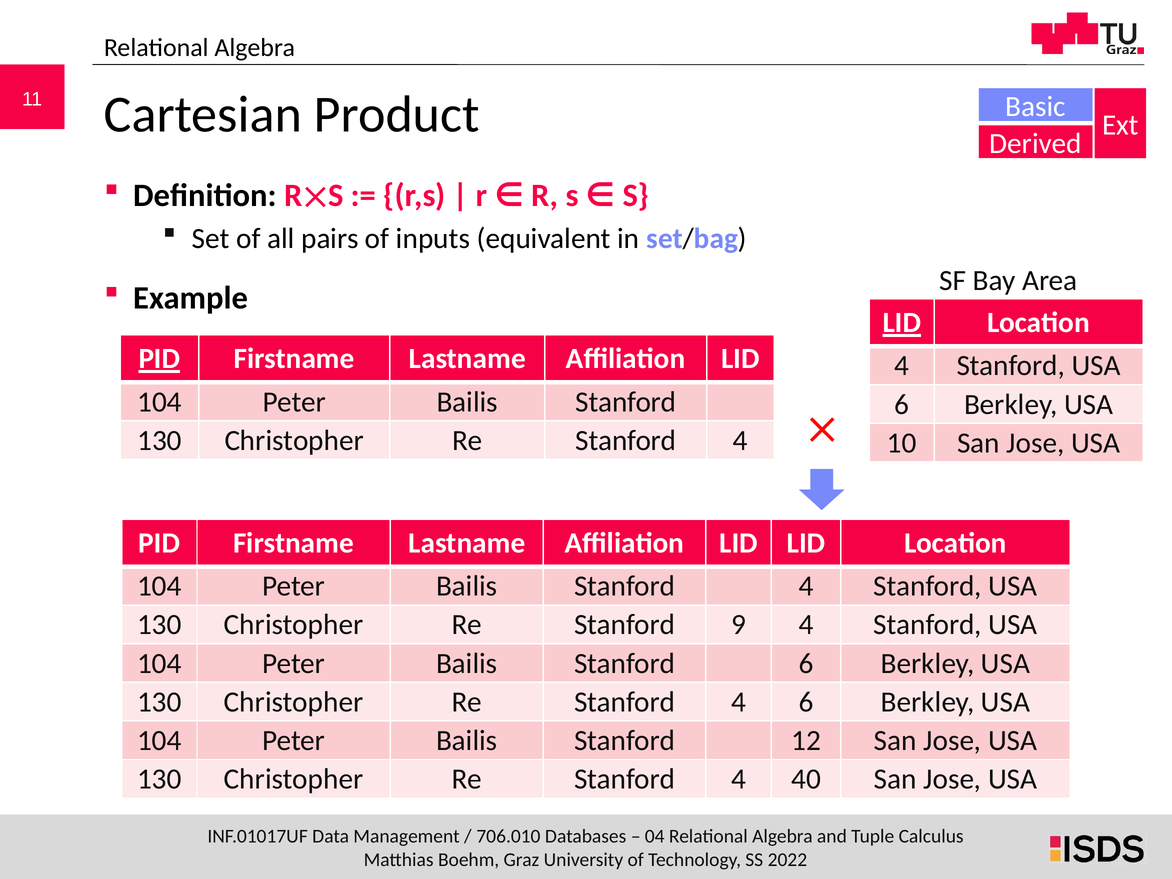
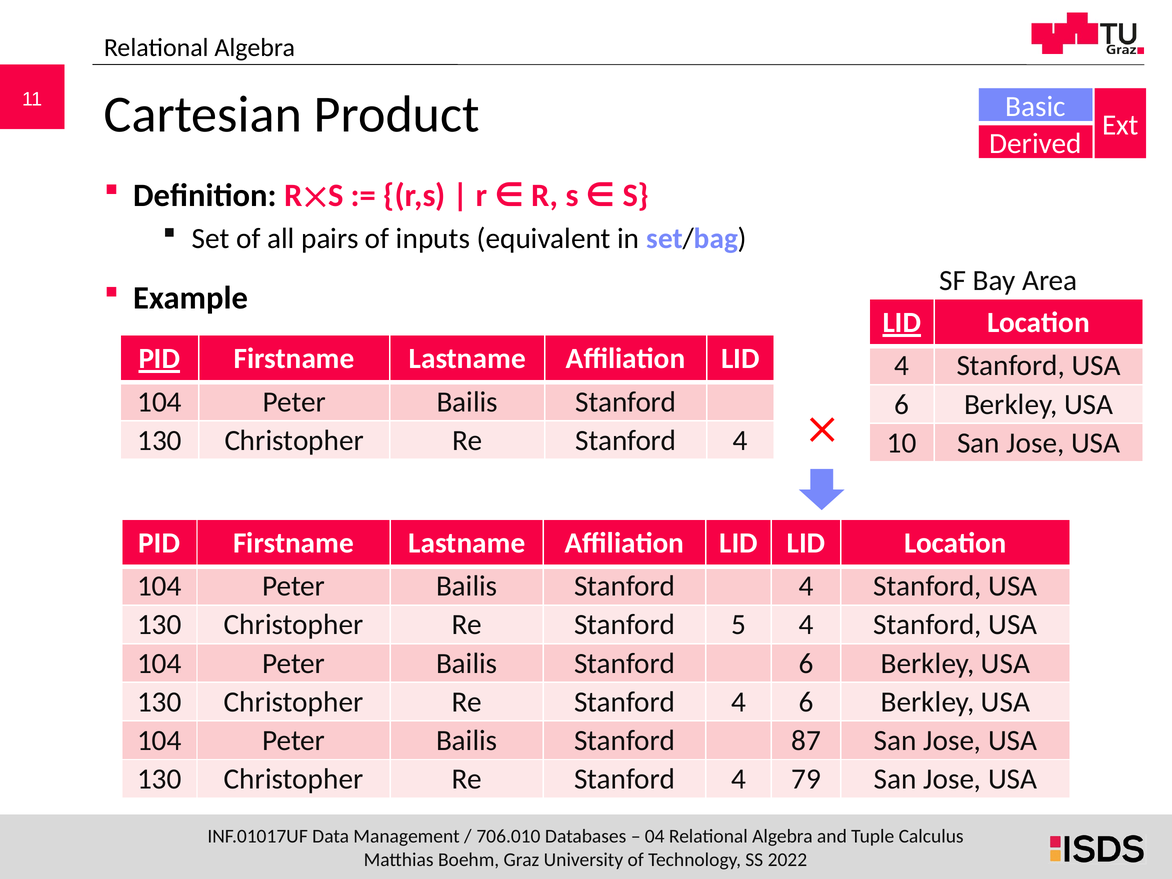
9: 9 -> 5 (738, 625)
12: 12 -> 87 (806, 741)
40: 40 -> 79 (806, 779)
